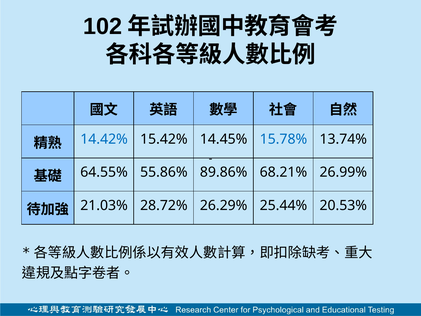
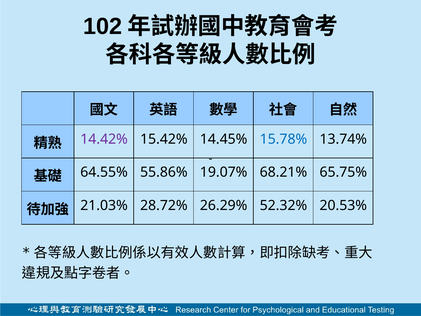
14.42% colour: blue -> purple (104, 139)
89.86%: 89.86% -> 19.07% (224, 172)
26.99%: 26.99% -> 65.75% (343, 172)
25.44%: 25.44% -> 52.32% (283, 205)
